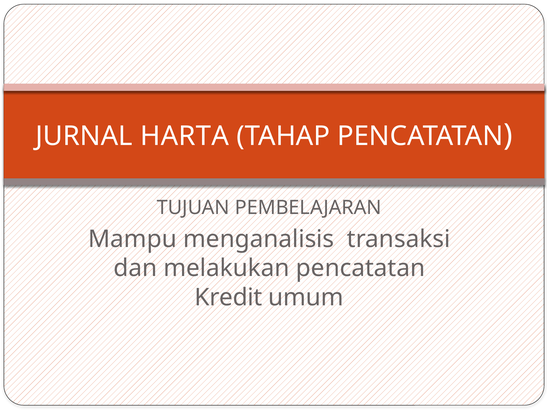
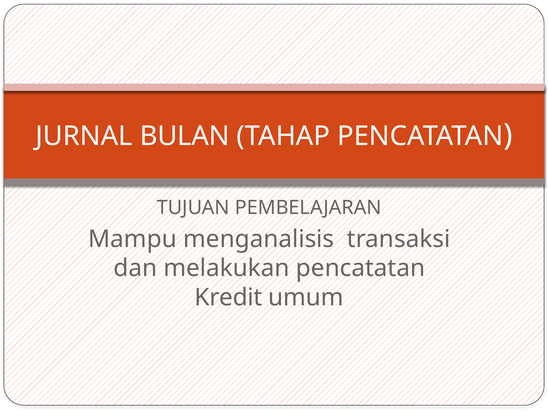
HARTA: HARTA -> BULAN (185, 136)
